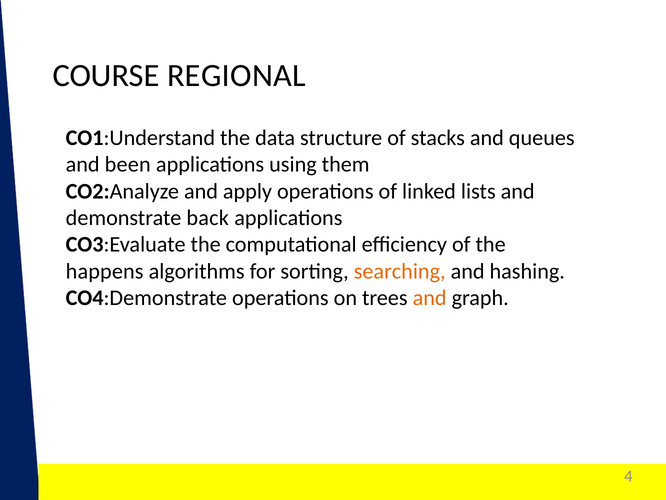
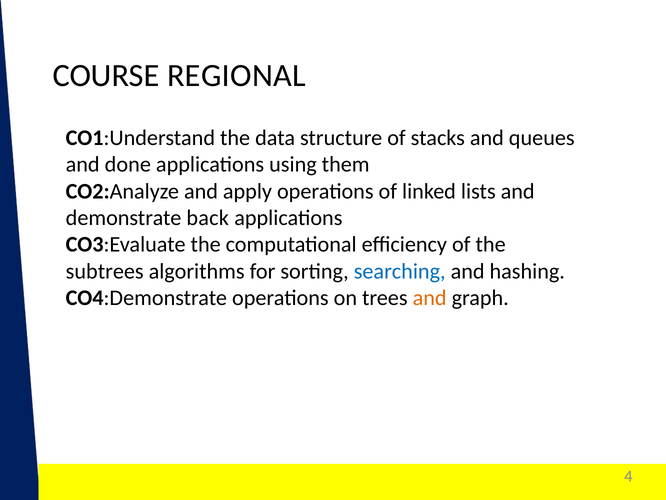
been: been -> done (128, 164)
happens: happens -> subtrees (105, 271)
searching colour: orange -> blue (400, 271)
